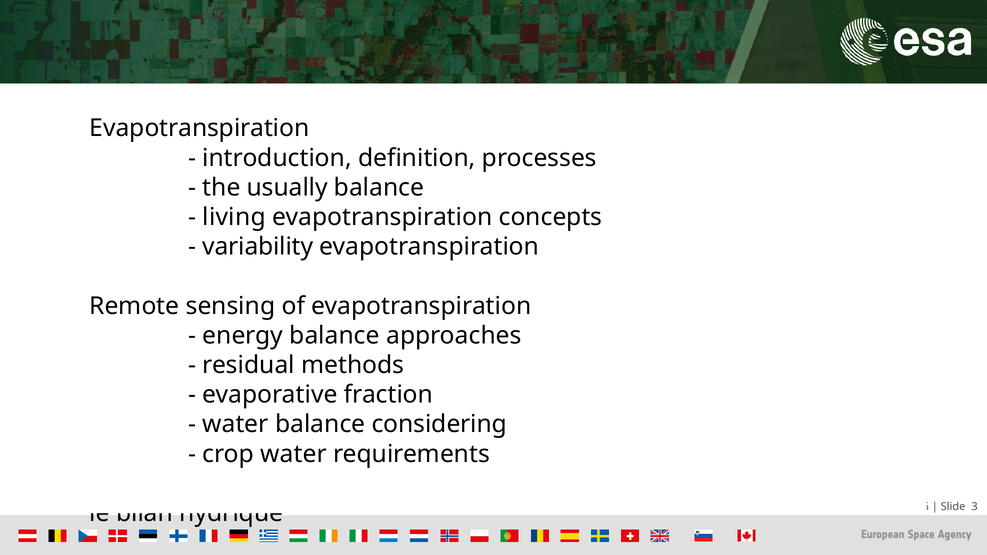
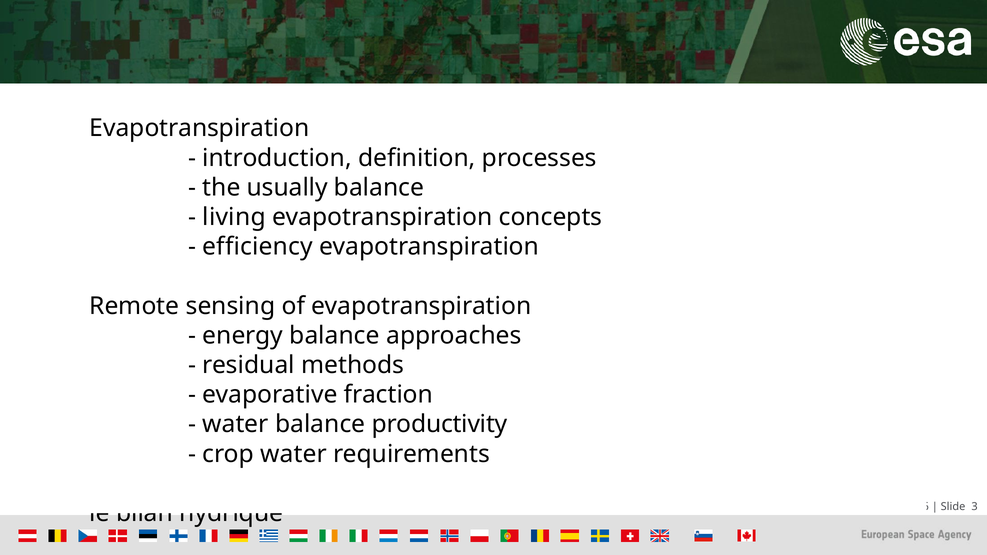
variability: variability -> efficiency (258, 247)
considering: considering -> productivity (439, 425)
